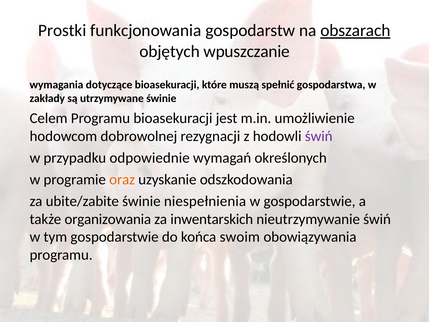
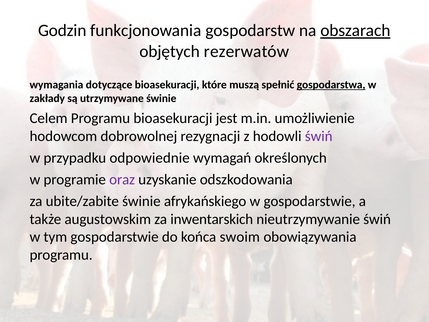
Prostki: Prostki -> Godzin (62, 31)
wpuszczanie: wpuszczanie -> rezerwatów (247, 51)
gospodarstwa underline: none -> present (331, 85)
oraz colour: orange -> purple (122, 179)
niespełnienia: niespełnienia -> afrykańskiego (205, 201)
organizowania: organizowania -> augustowskim (108, 219)
